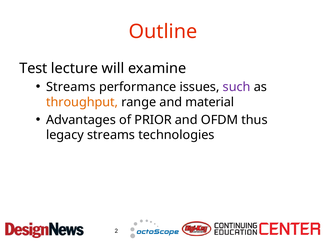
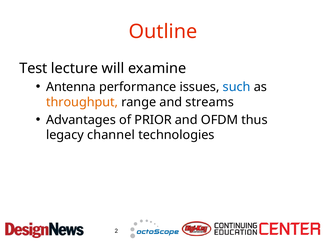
Streams: Streams -> Antenna (71, 87)
such colour: purple -> blue (237, 87)
material: material -> streams (210, 102)
legacy streams: streams -> channel (111, 135)
